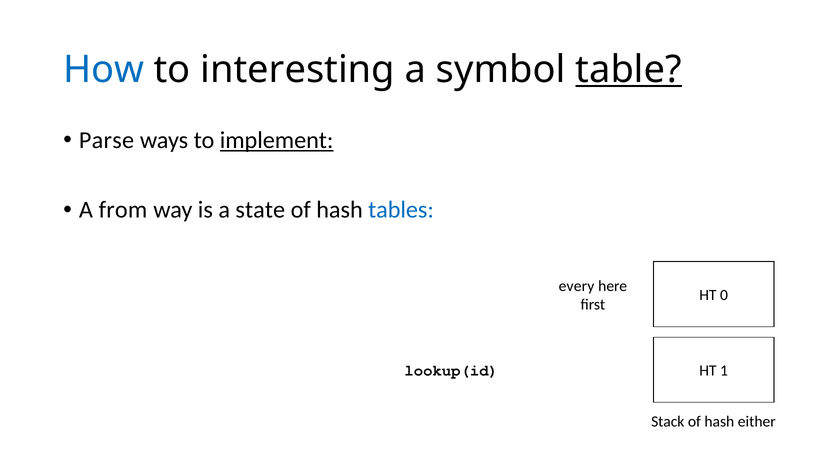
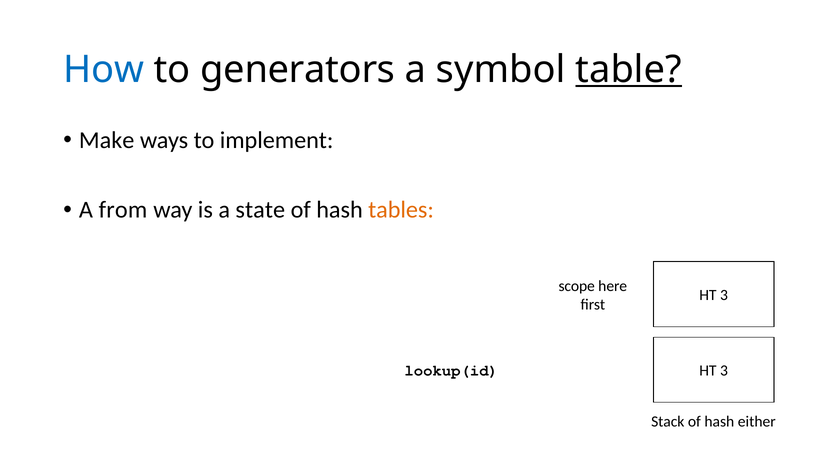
interesting: interesting -> generators (298, 70)
Parse: Parse -> Make (107, 140)
implement underline: present -> none (277, 140)
tables colour: blue -> orange (401, 210)
every: every -> scope (577, 286)
0: 0 -> 3 (724, 296)
1: 1 -> 3 (724, 371)
